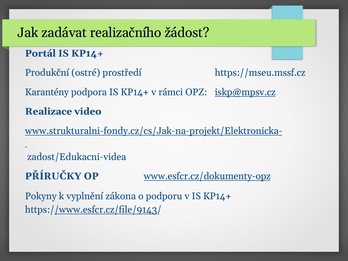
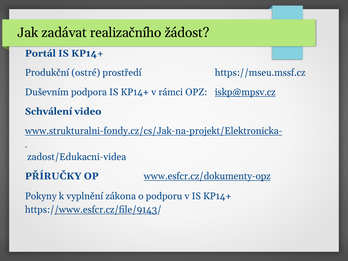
Karantény: Karantény -> Duševním (47, 92)
Realizace: Realizace -> Schválení (49, 111)
